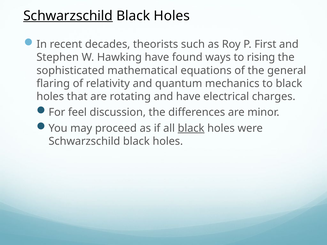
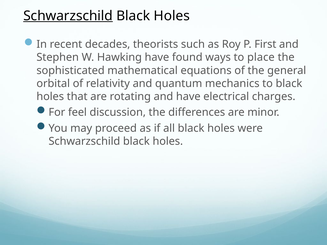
rising: rising -> place (261, 57)
flaring: flaring -> orbital (53, 84)
black underline: present -> none (191, 128)
